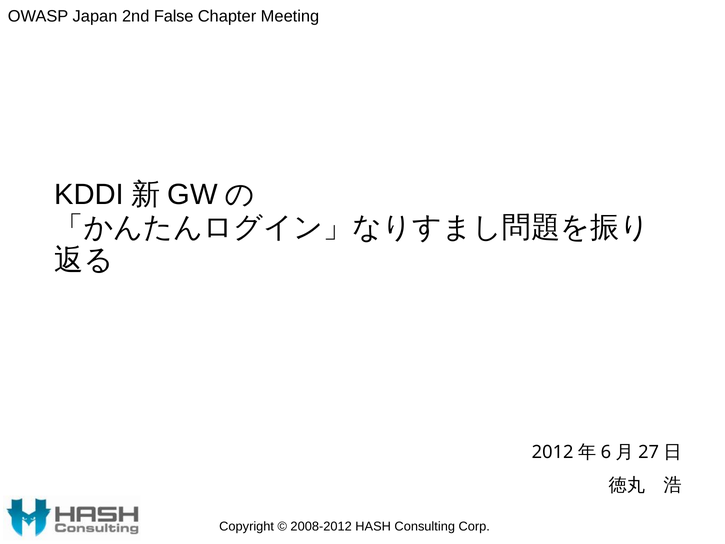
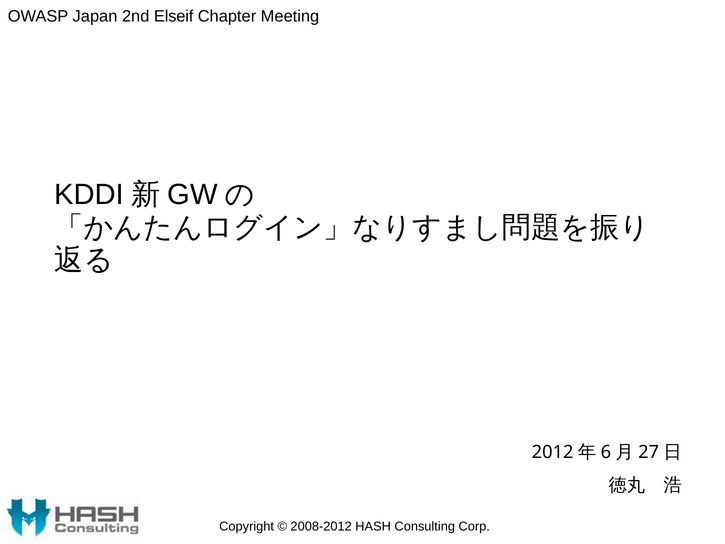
False: False -> Elseif (174, 16)
